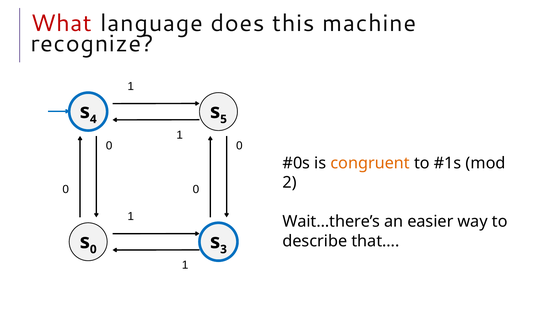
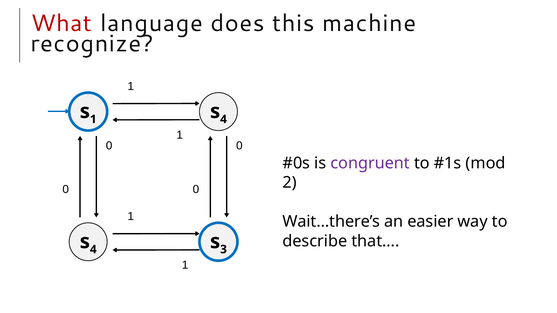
4: 4 -> 1 (93, 119)
5: 5 -> 4 (224, 119)
congruent colour: orange -> purple (370, 163)
0: 0 -> 4 (93, 250)
